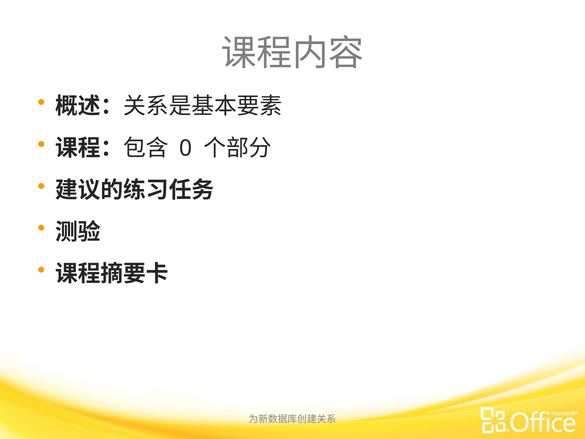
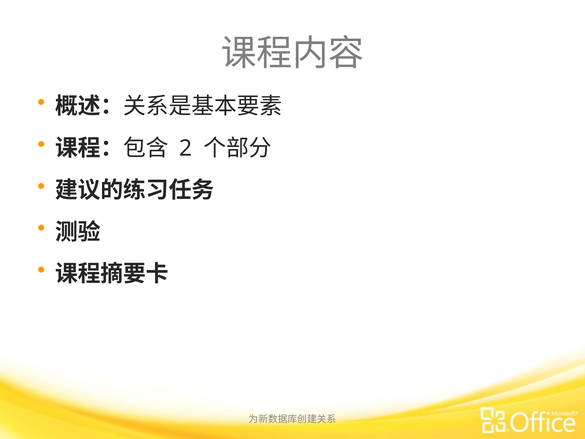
0: 0 -> 2 (186, 148)
